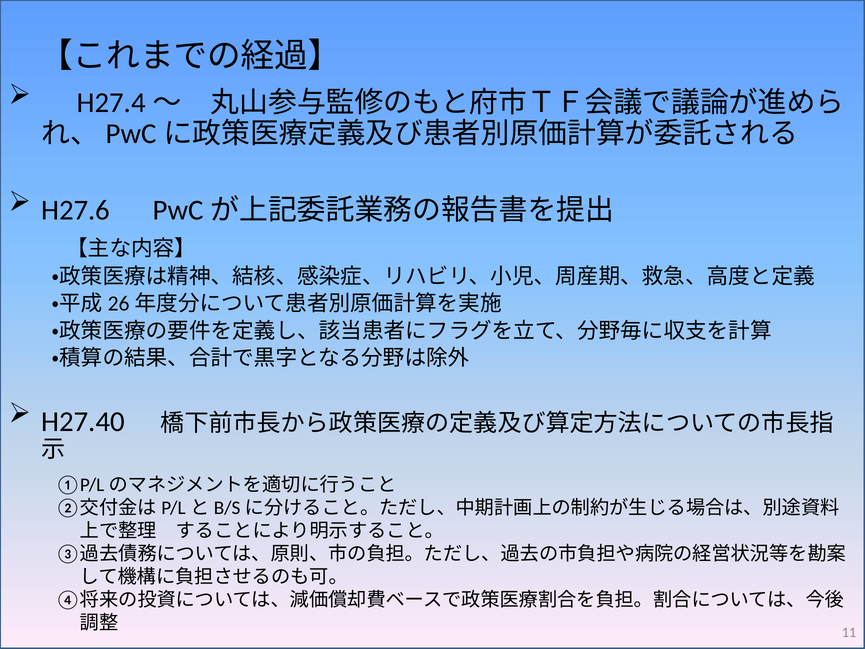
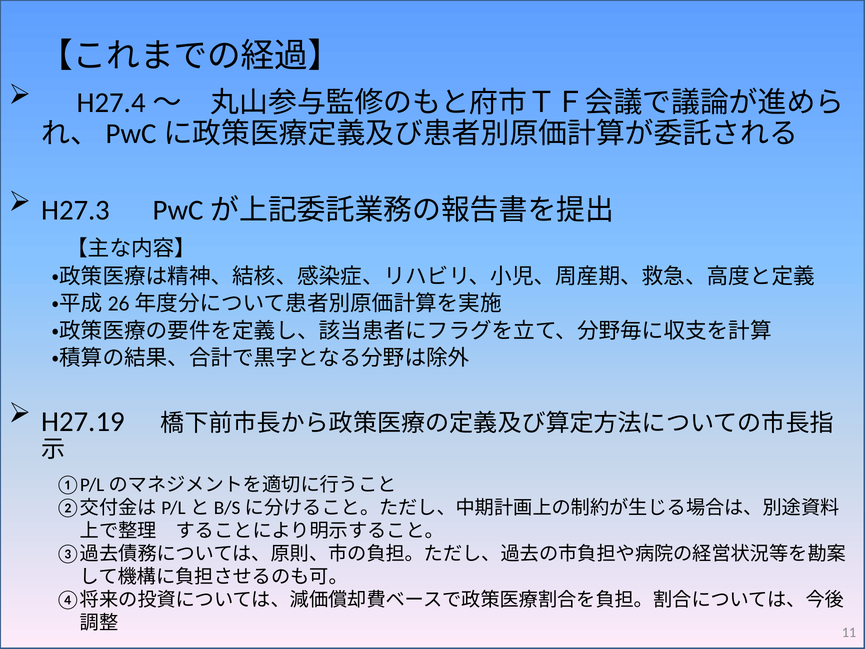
H27.6: H27.6 -> H27.3 (76, 210)
H27.40: H27.40 -> H27.19 (83, 421)
